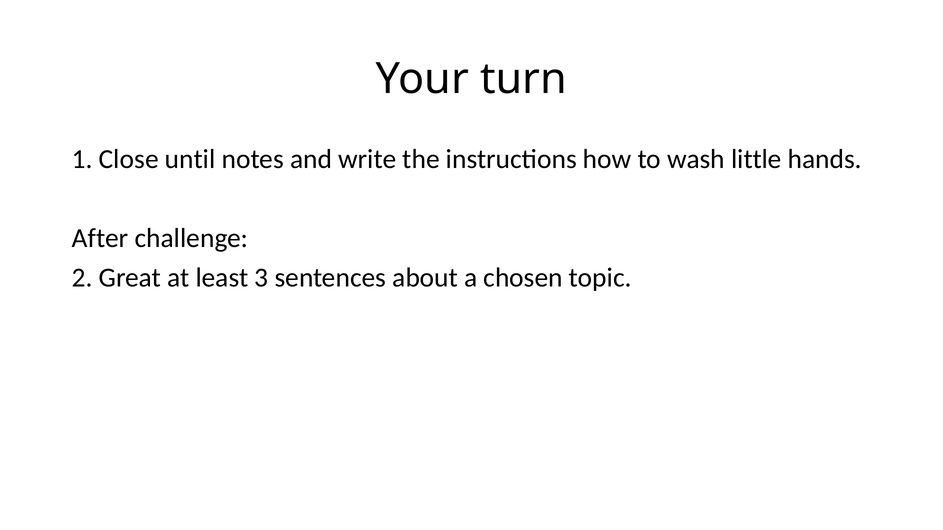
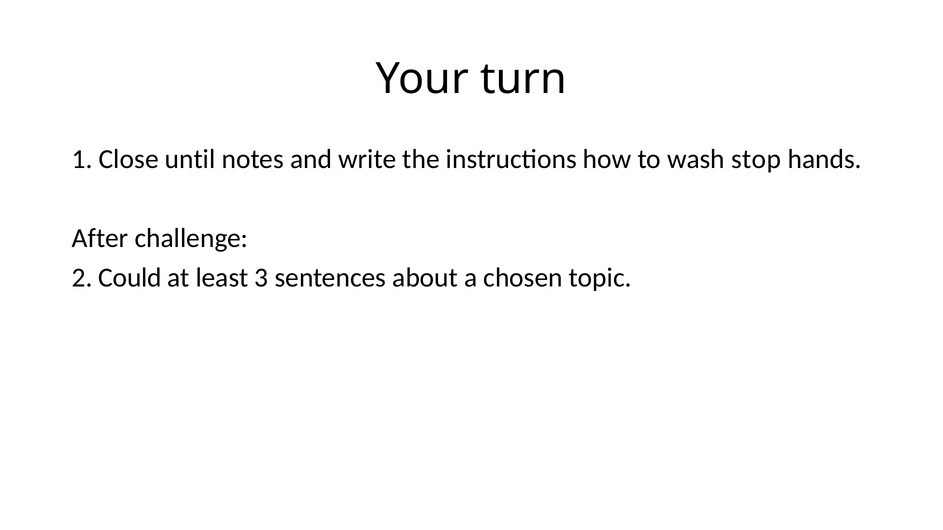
little: little -> stop (756, 159)
Great: Great -> Could (130, 278)
